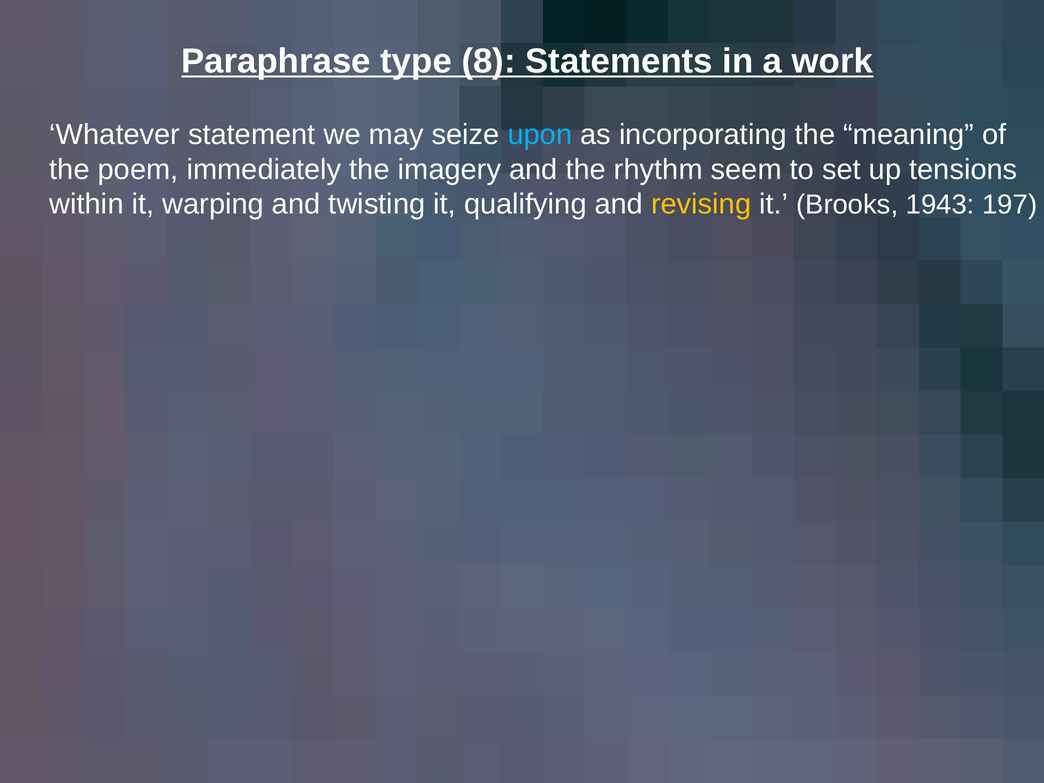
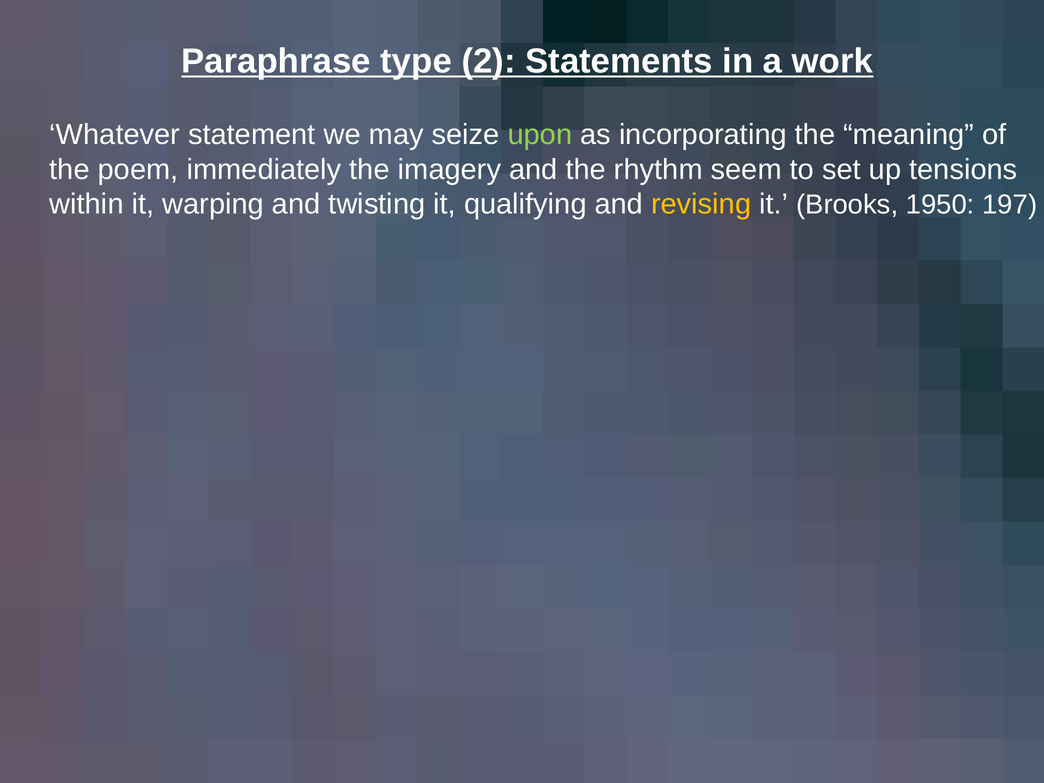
8: 8 -> 2 (489, 61)
upon colour: light blue -> light green (540, 135)
1943: 1943 -> 1950 (940, 205)
